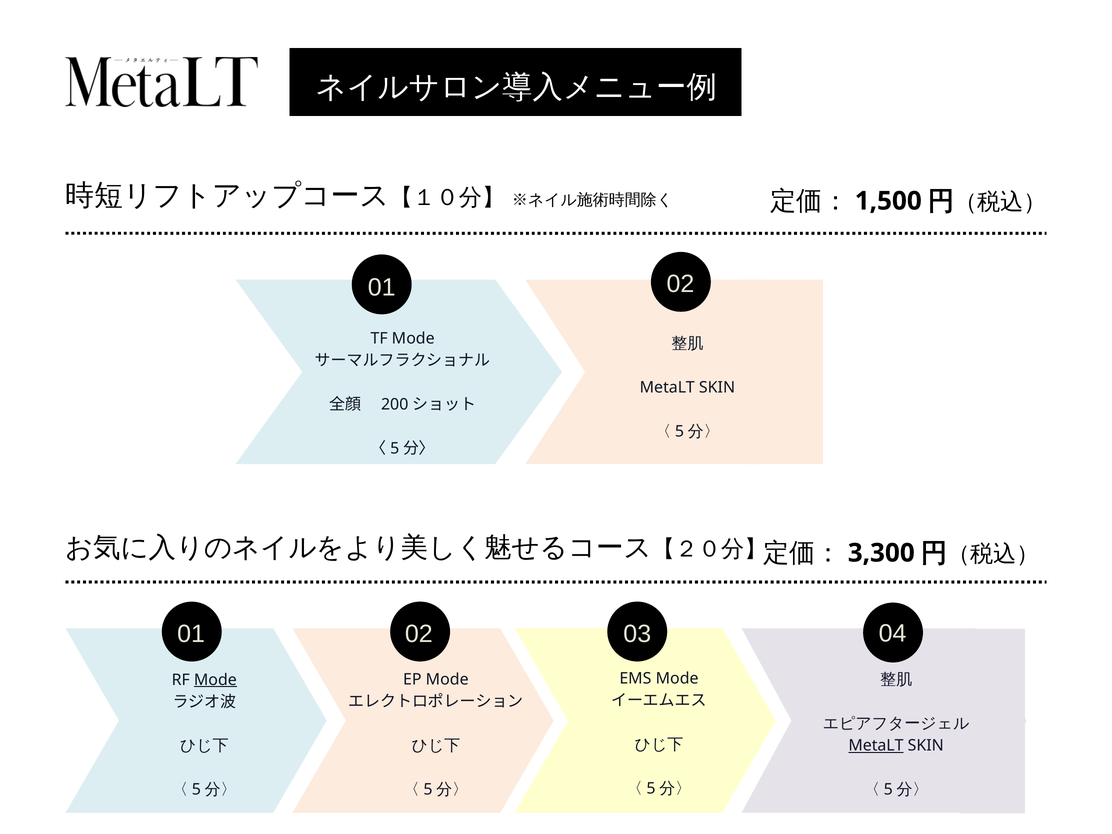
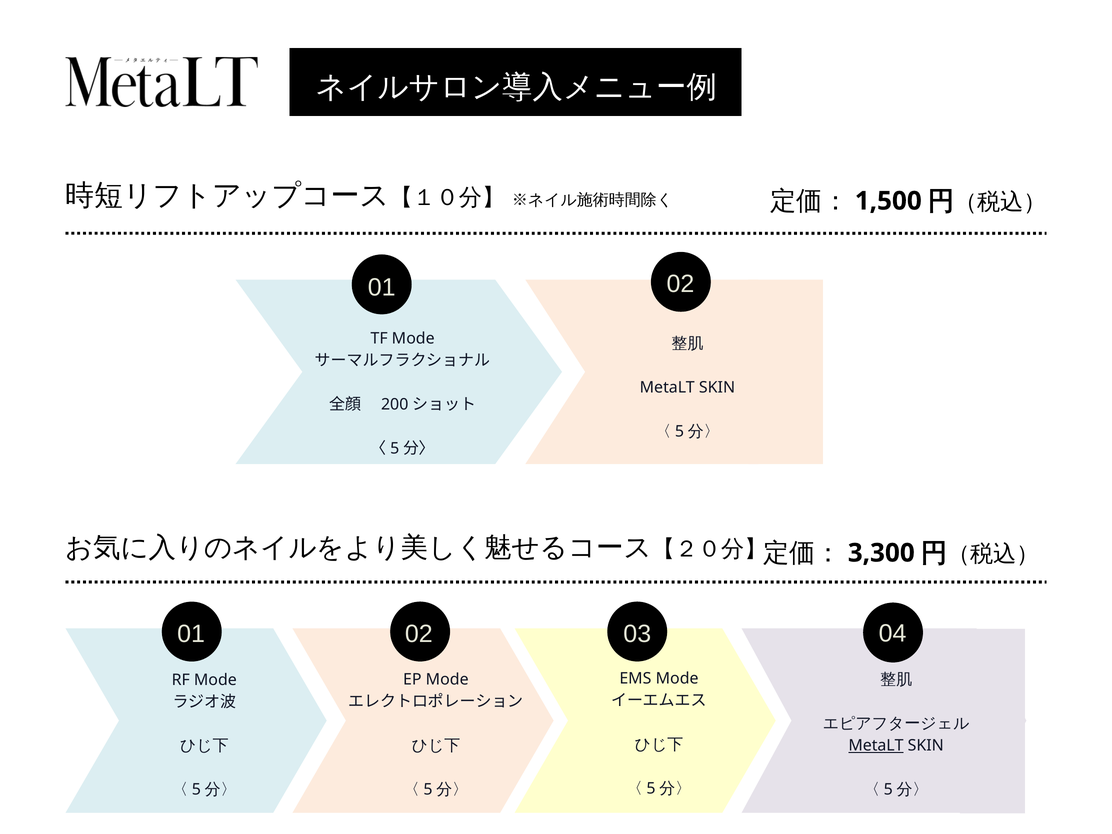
Mode underline: present -> none (215, 680)
